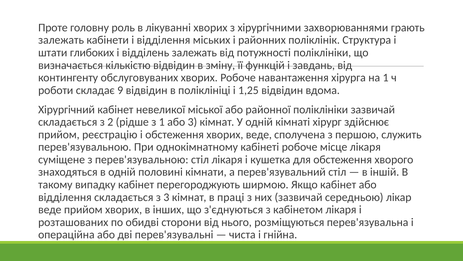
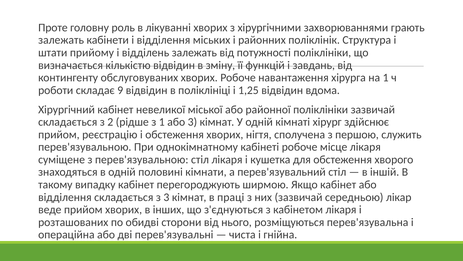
глибоких: глибоких -> прийому (92, 53)
хворих веде: веде -> нігтя (259, 134)
